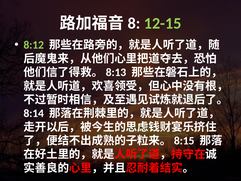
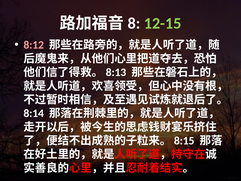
8:12 colour: light green -> pink (34, 45)
